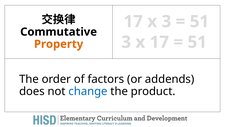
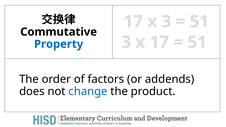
Property colour: orange -> blue (59, 44)
